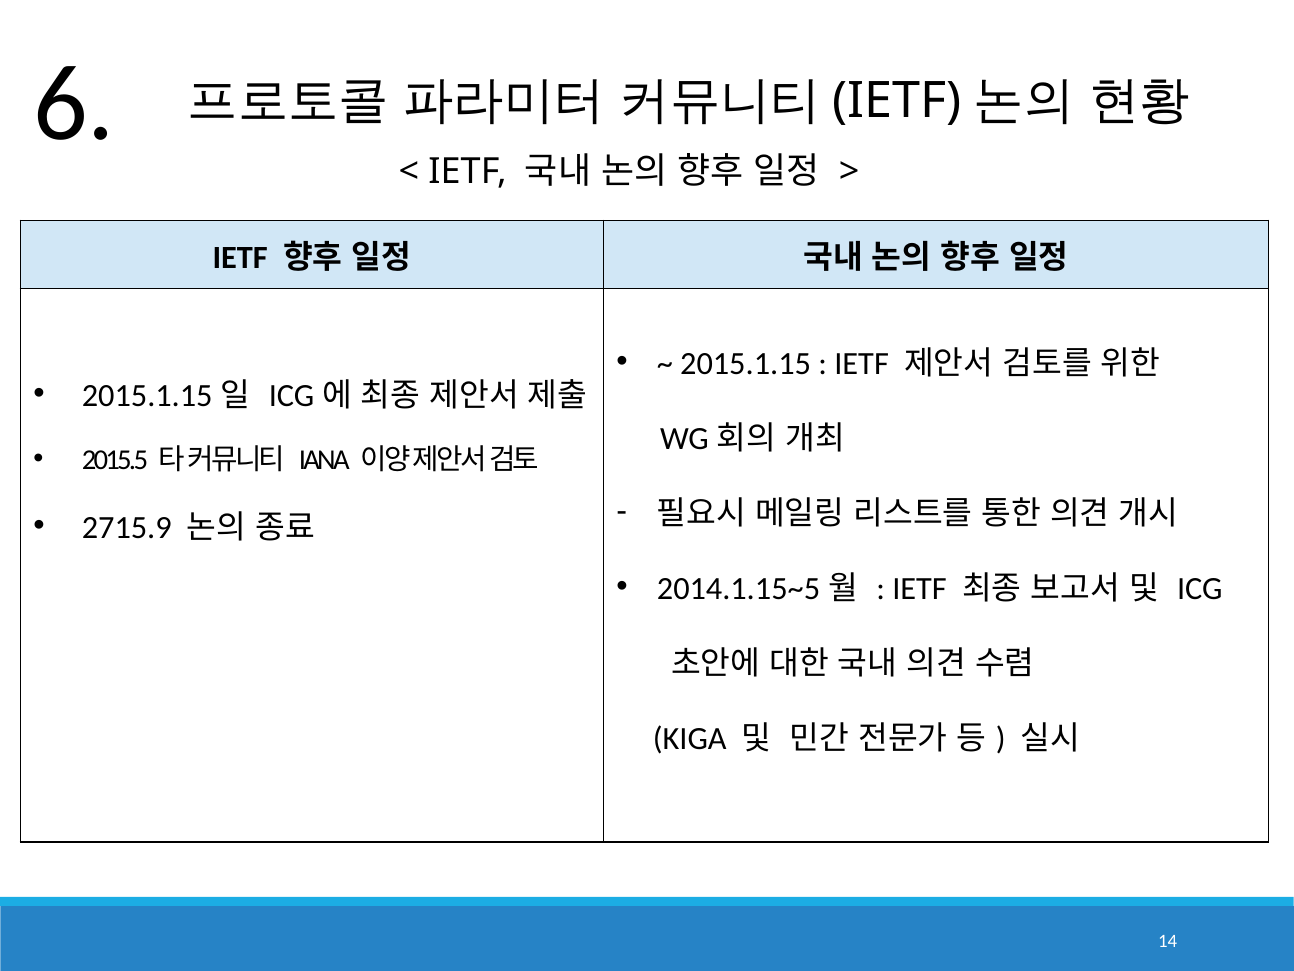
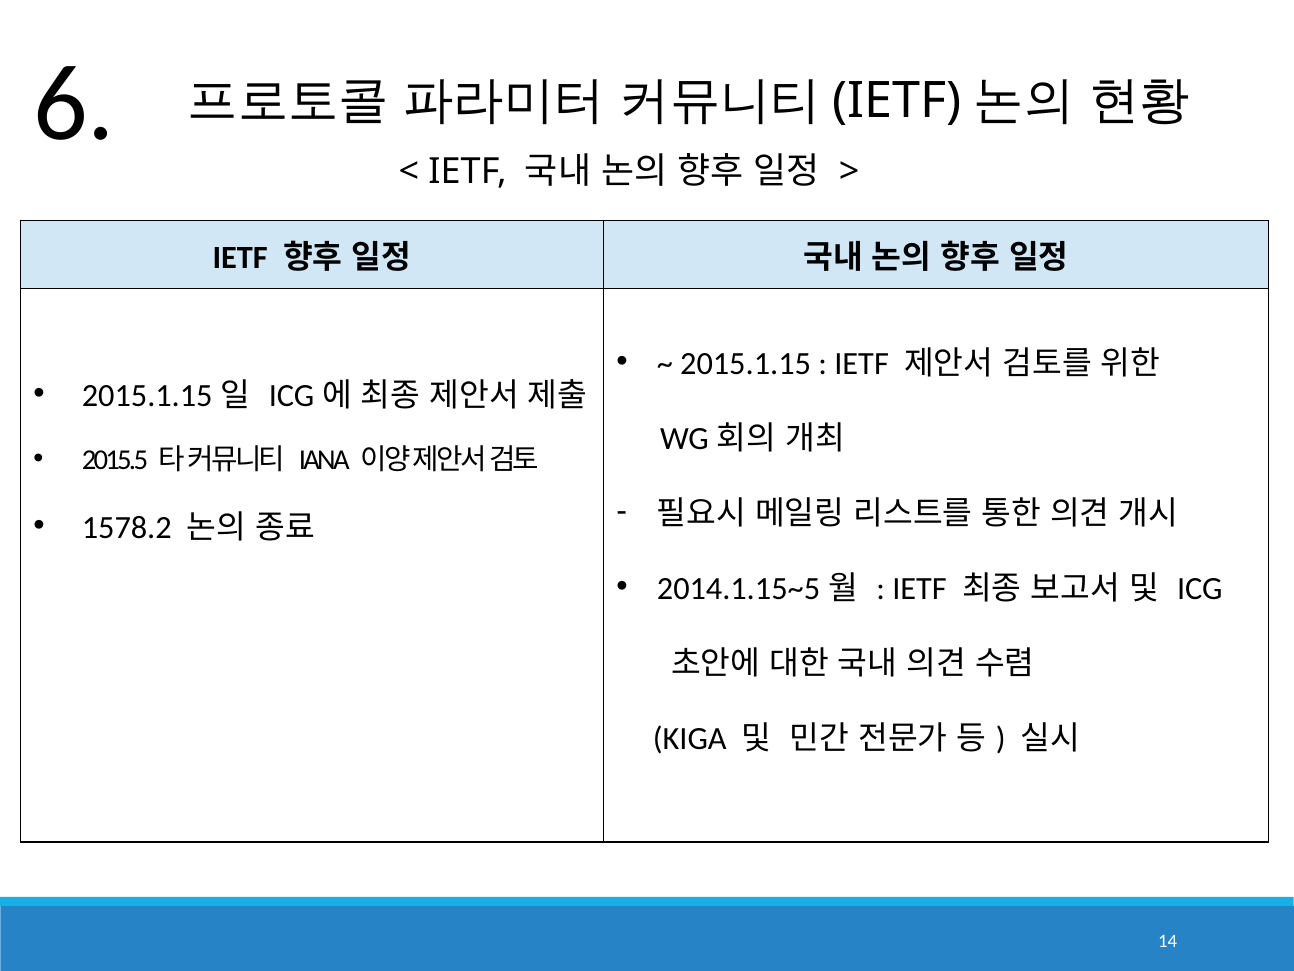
2715.9: 2715.9 -> 1578.2 (127, 528)
